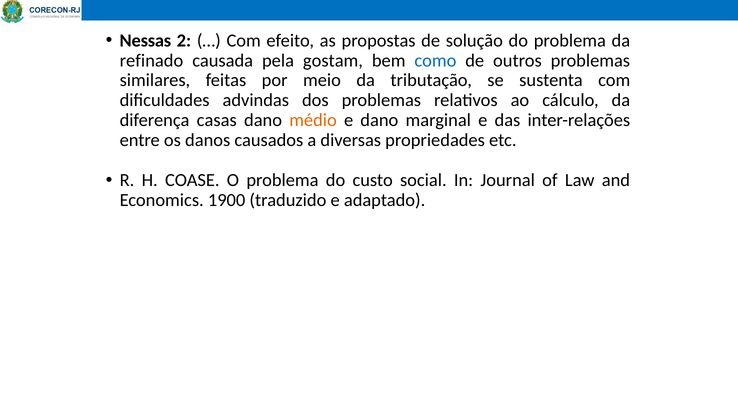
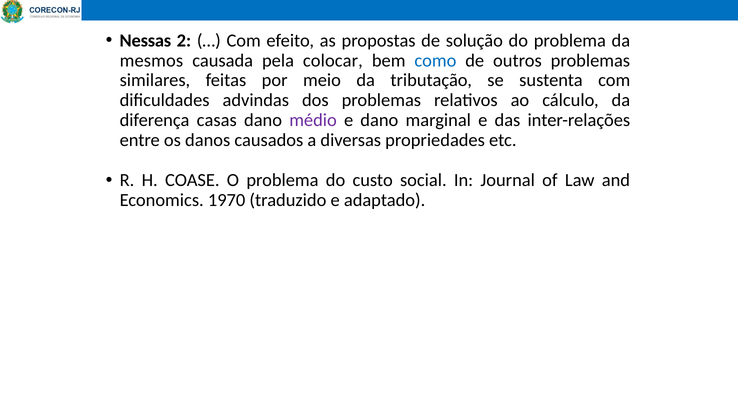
refinado: refinado -> mesmos (151, 60)
gostam: gostam -> colocar (333, 60)
médio colour: orange -> purple (313, 120)
1900: 1900 -> 1970 (227, 200)
